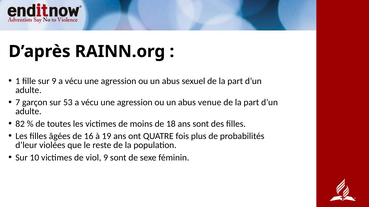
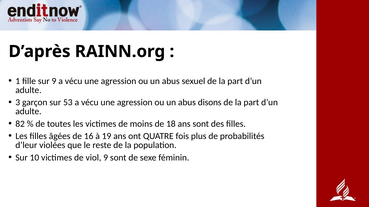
7: 7 -> 3 (18, 103)
venue: venue -> disons (210, 103)
